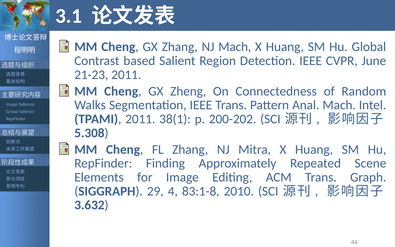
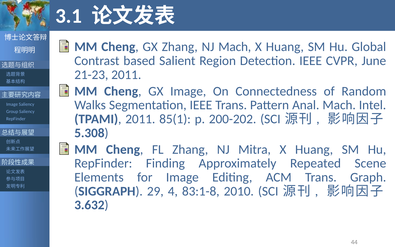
GX Zheng: Zheng -> Image (188, 91)
38(1: 38(1 -> 85(1 (175, 119)
